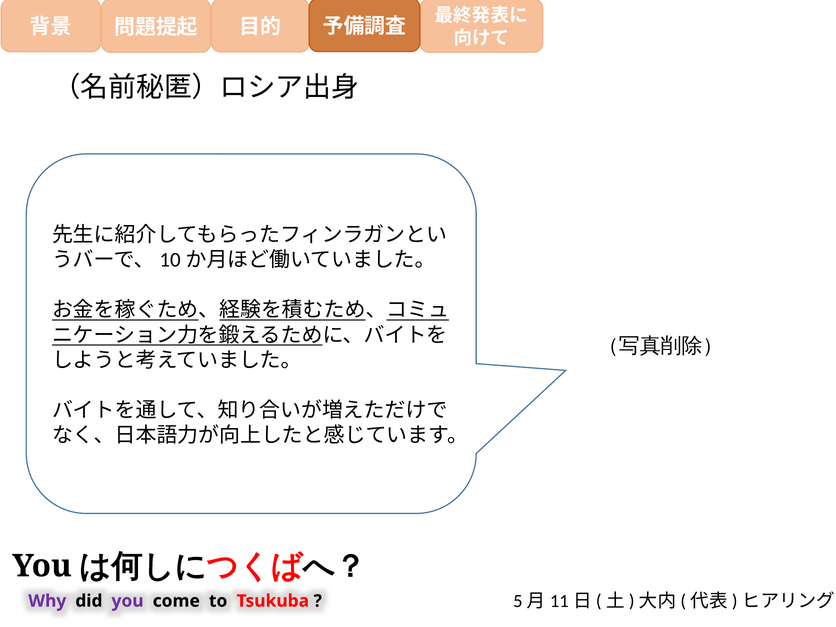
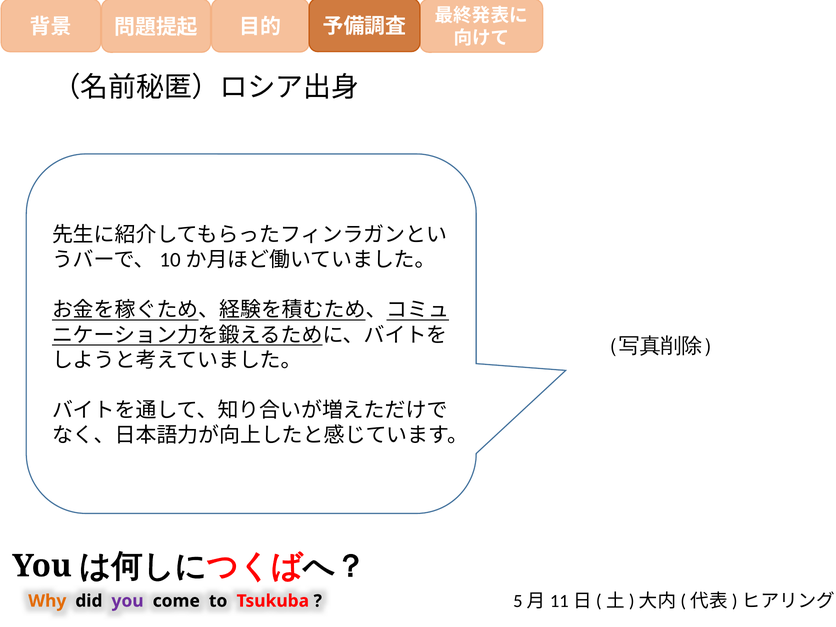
Why colour: purple -> orange (47, 601)
